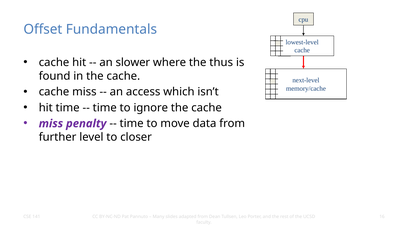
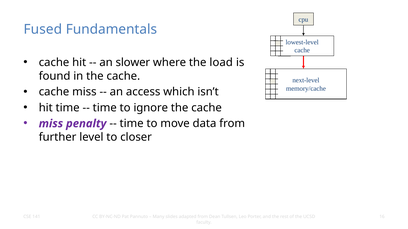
Offset: Offset -> Fused (43, 29)
thus: thus -> load (221, 63)
